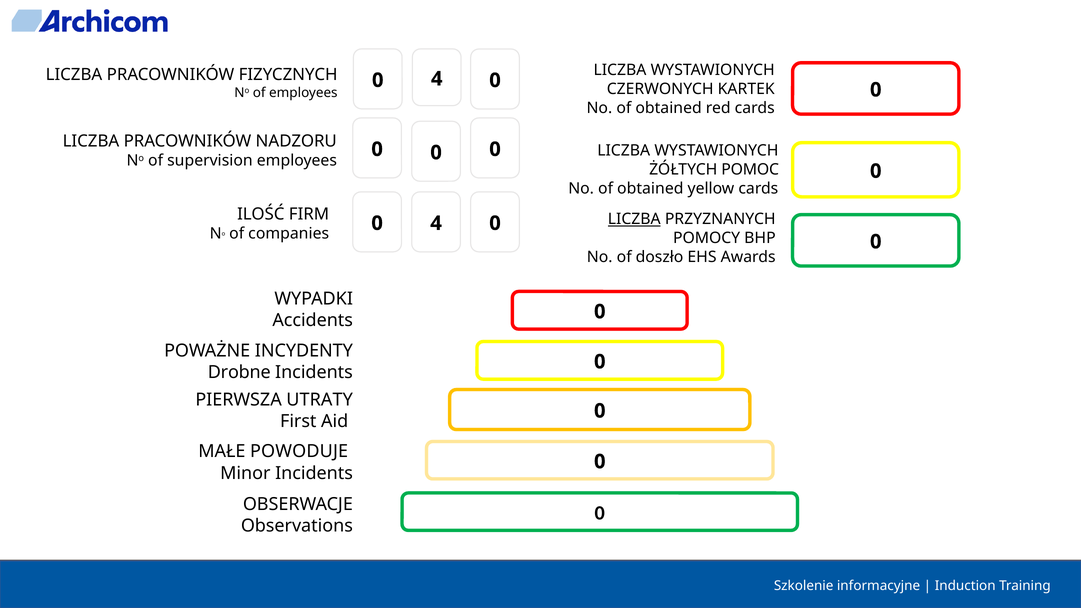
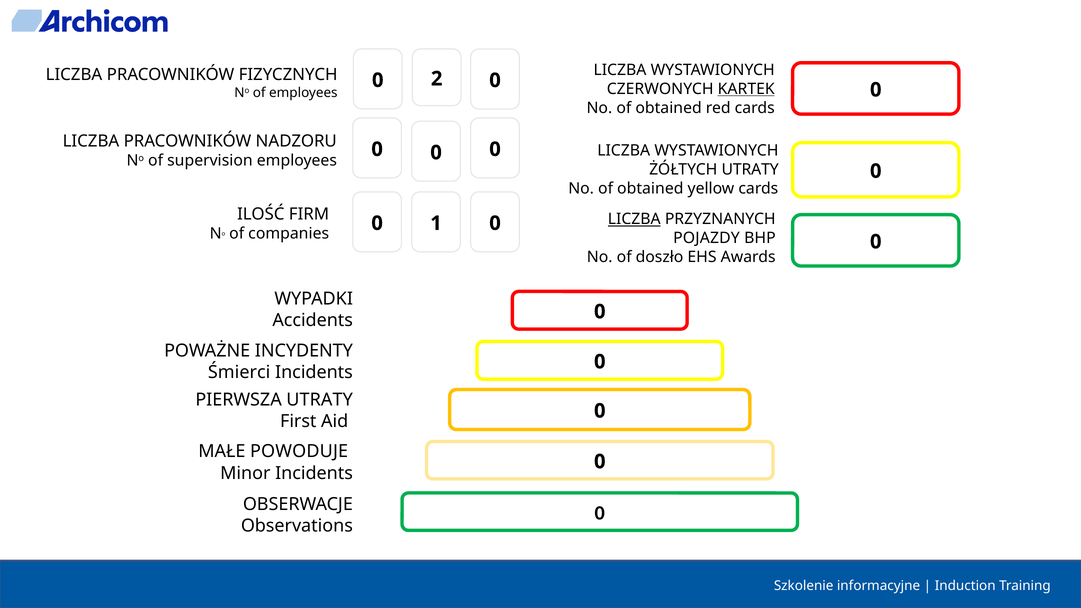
4: 4 -> 2 (437, 79)
KARTEK underline: none -> present (746, 89)
ŻÓŁTYCH POMOC: POMOC -> UTRATY (750, 170)
4: 4 -> 1 (436, 223)
POMOCY: POMOCY -> POJAZDY (706, 238)
Drobne: Drobne -> Śmierci (239, 372)
